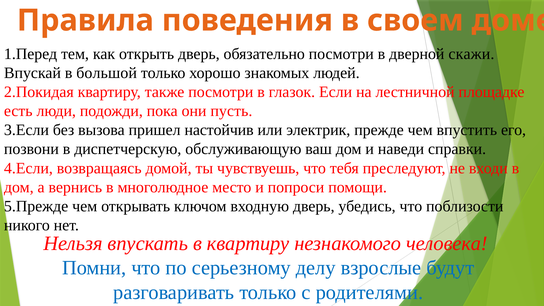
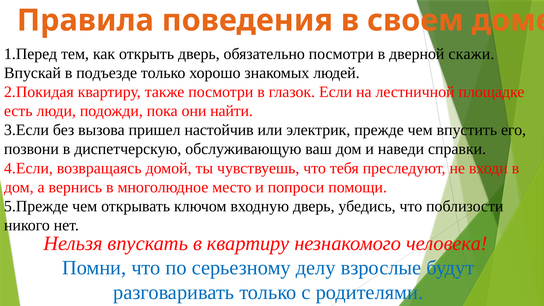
большой: большой -> подъезде (107, 73)
пусть: пусть -> найти (232, 111)
